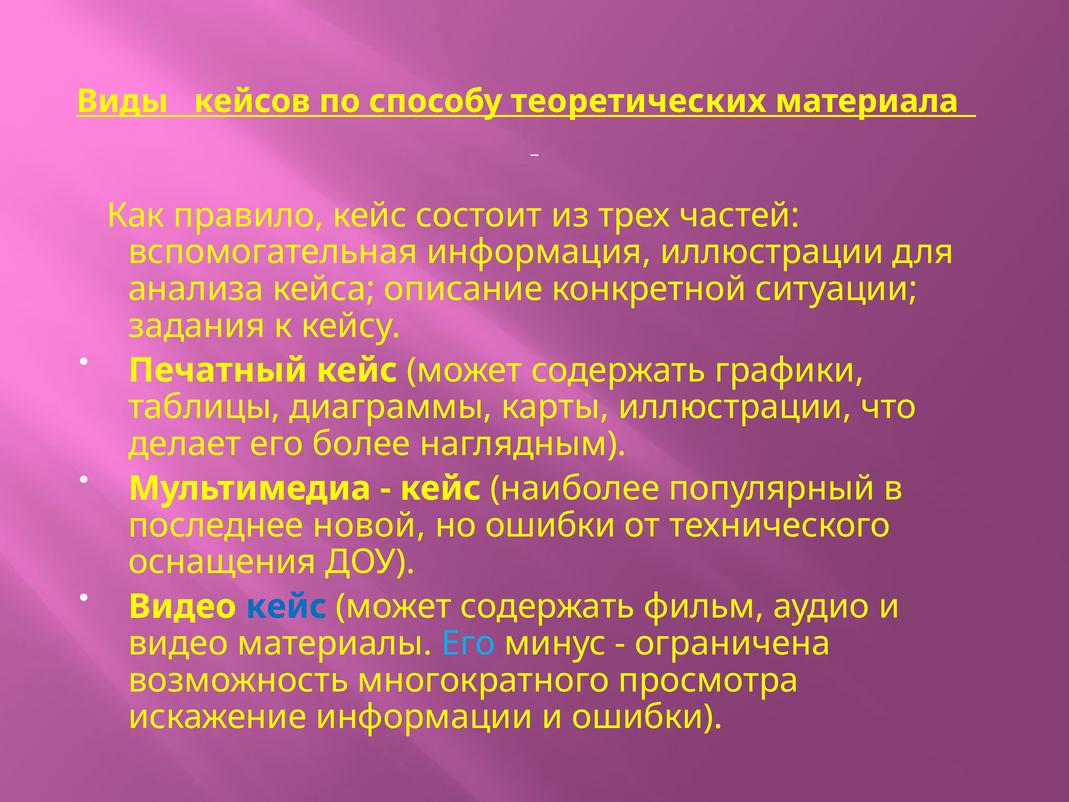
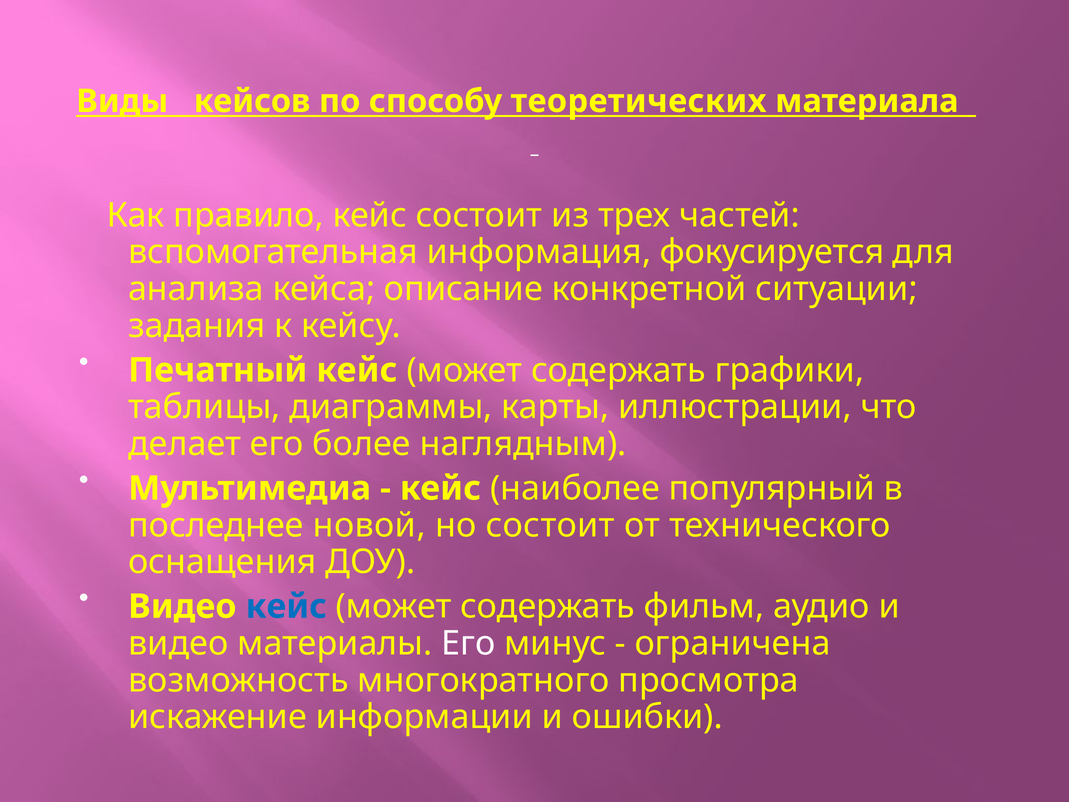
информация иллюстрации: иллюстрации -> фокусируется (772, 252)
но ошибки: ошибки -> состоит (550, 525)
Его colour: light blue -> white (468, 643)
